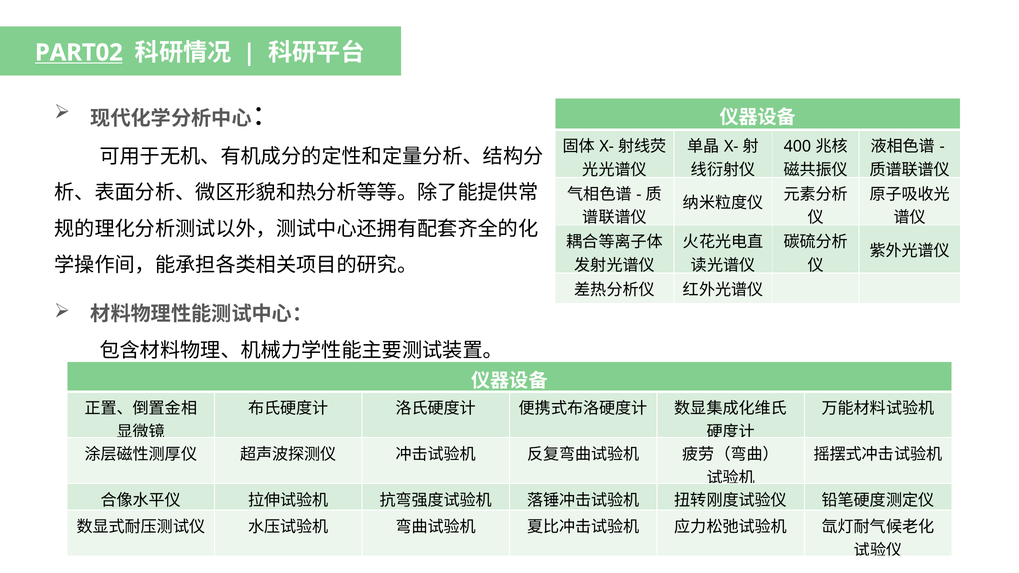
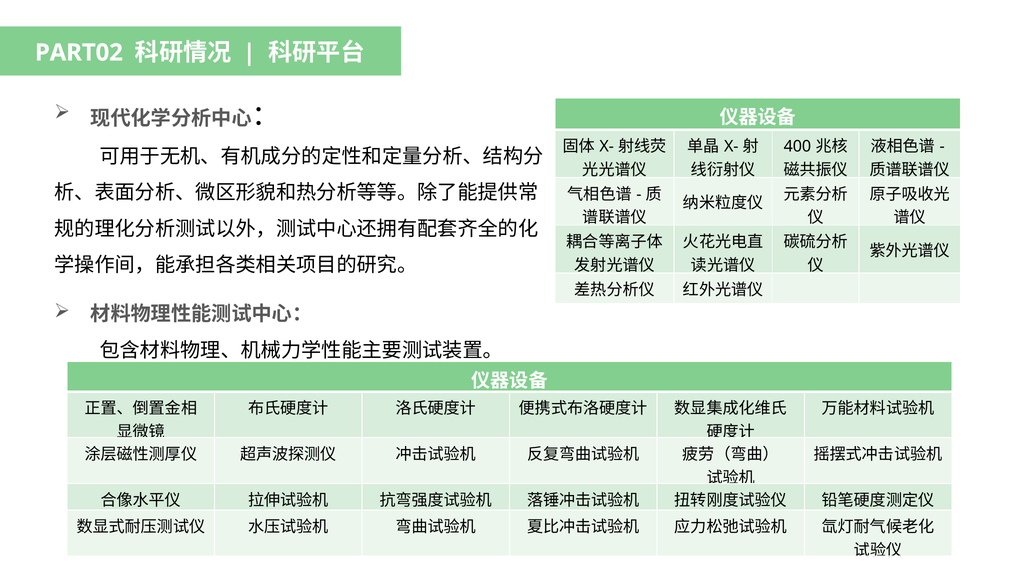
PART02 underline: present -> none (79, 53)
